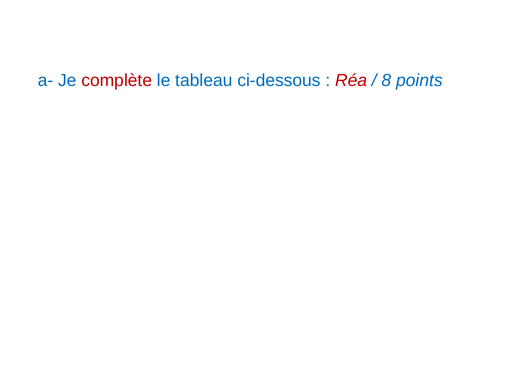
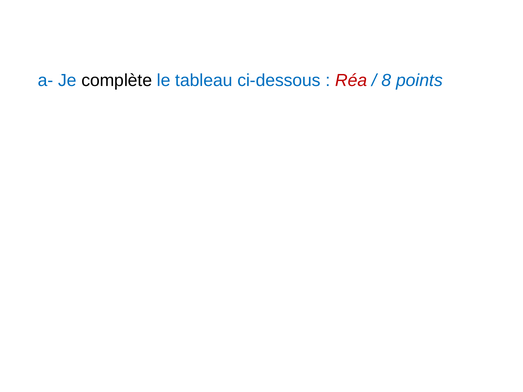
complète colour: red -> black (117, 81)
